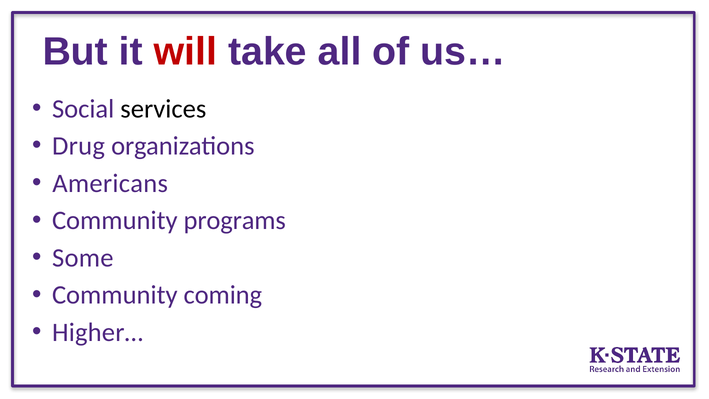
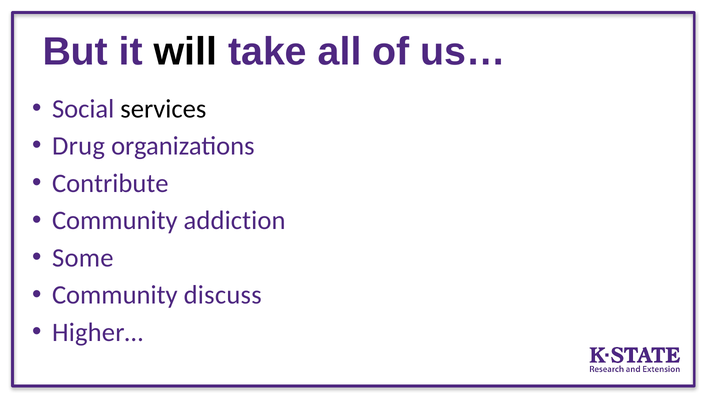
will colour: red -> black (186, 52)
Americans: Americans -> Contribute (110, 183)
programs: programs -> addiction (235, 221)
coming: coming -> discuss (223, 295)
